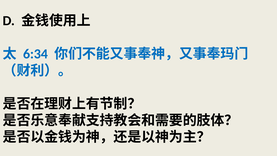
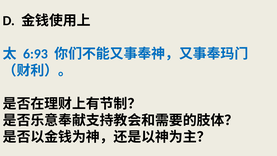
6:34: 6:34 -> 6:93 (35, 54)
